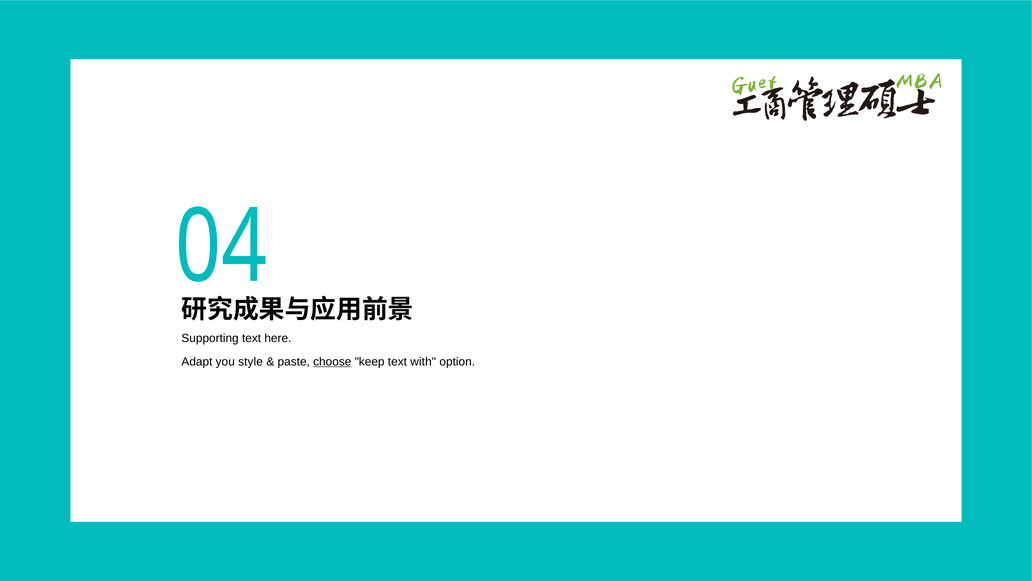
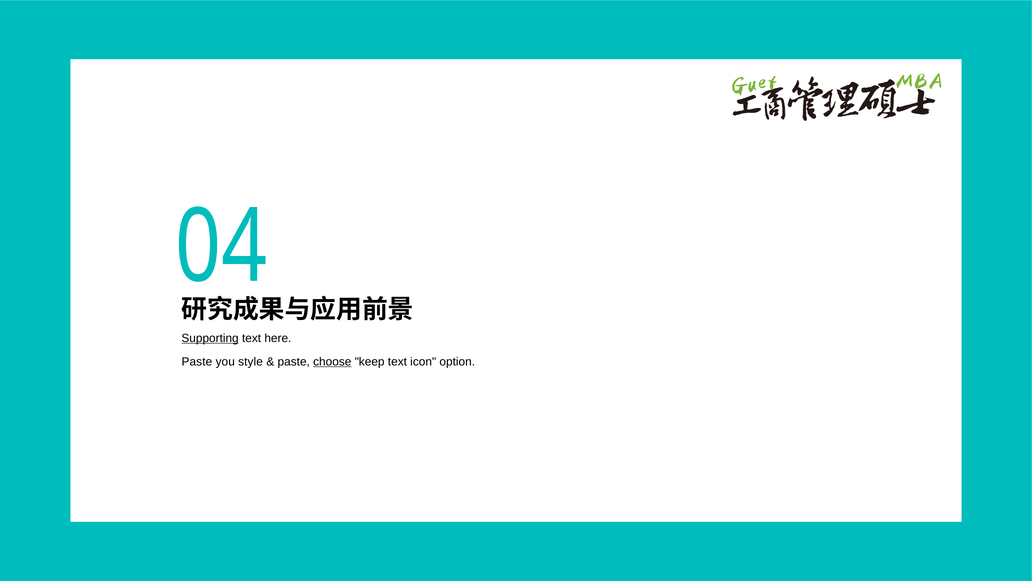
Supporting underline: none -> present (210, 338)
Adapt: Adapt -> Paste (197, 361)
with: with -> icon (423, 361)
